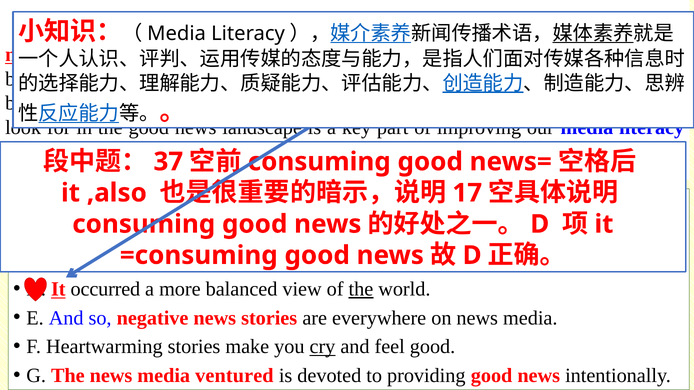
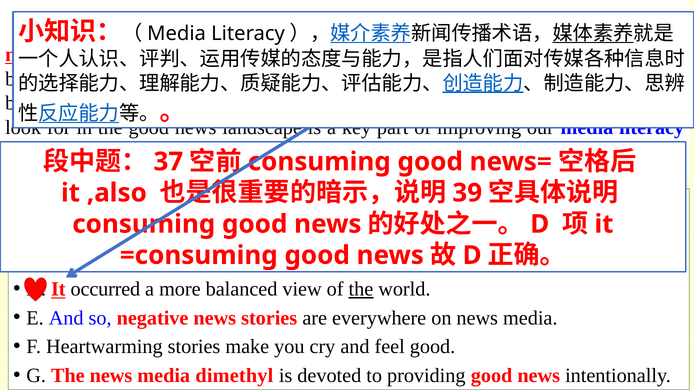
17: 17 -> 39 (467, 193)
cry underline: present -> none (322, 347)
ventured: ventured -> dimethyl (234, 376)
